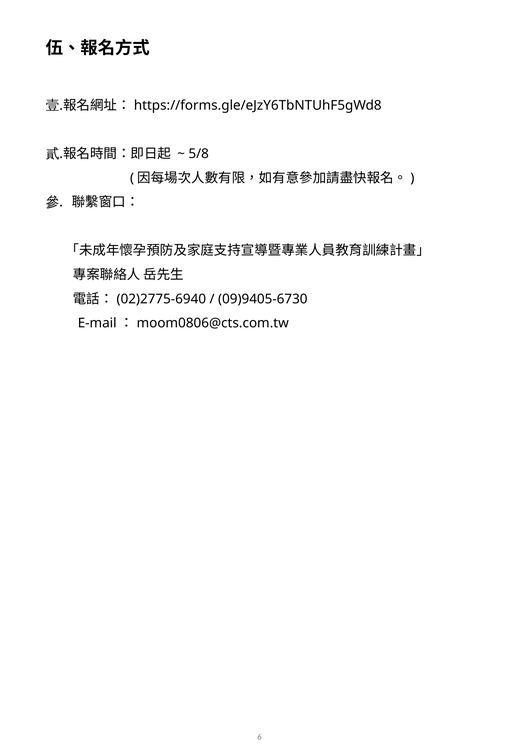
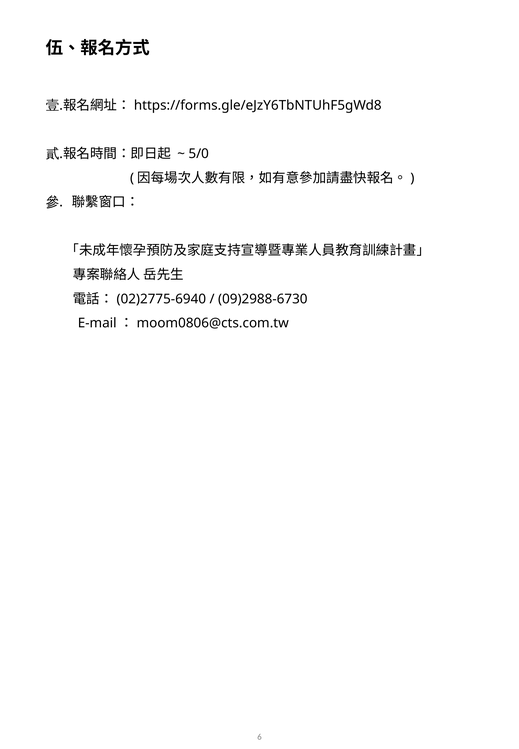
5/8: 5/8 -> 5/0 (199, 154)
09)9405-6730: 09)9405-6730 -> 09)2988-6730 (263, 299)
